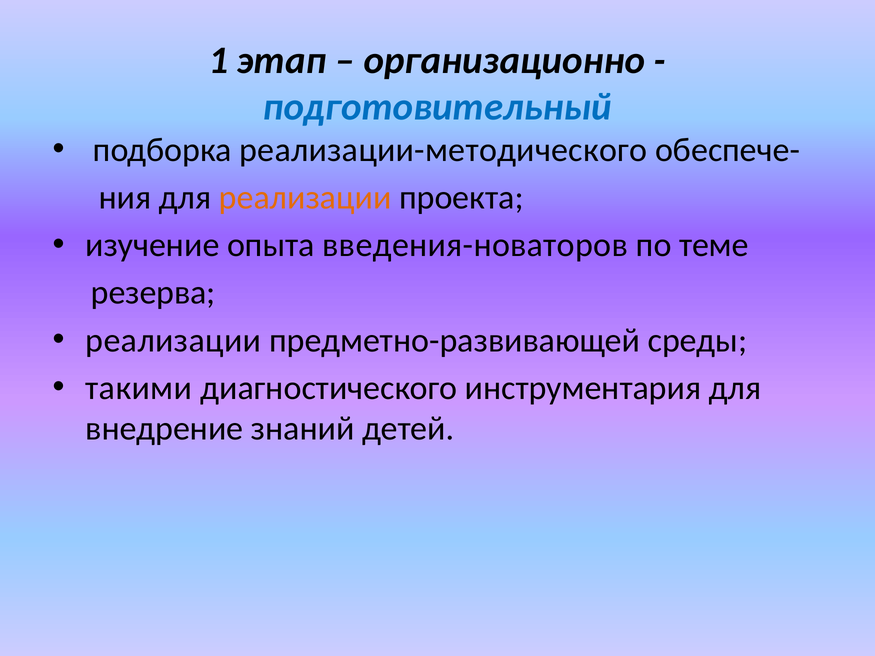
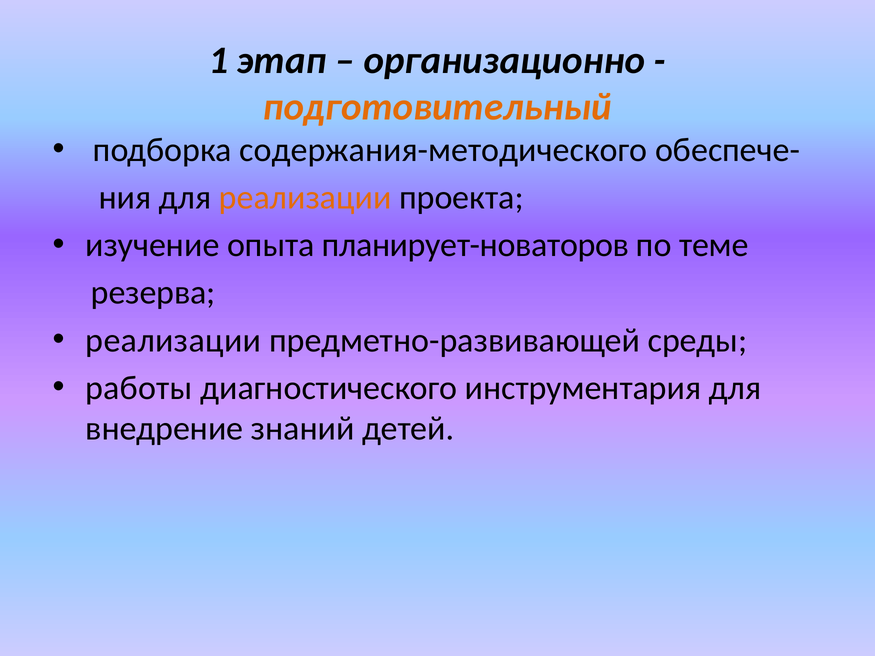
подготовительный colour: blue -> orange (437, 107)
реализации-методического: реализации-методического -> содержания-методического (443, 150)
введения-новаторов: введения-новаторов -> планирует-новаторов (475, 245)
такими: такими -> работы (139, 388)
